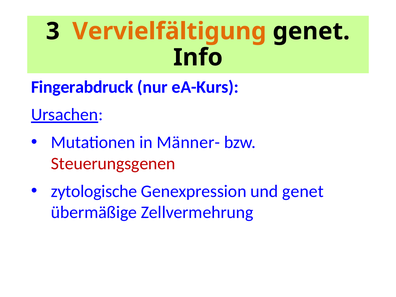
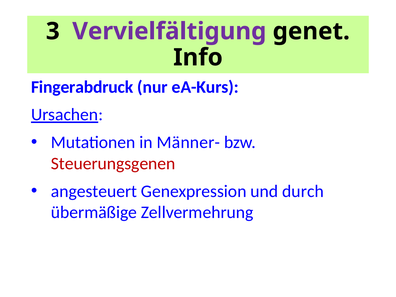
Vervielfältigung colour: orange -> purple (169, 31)
zytologische: zytologische -> angesteuert (94, 191)
und genet: genet -> durch (303, 191)
